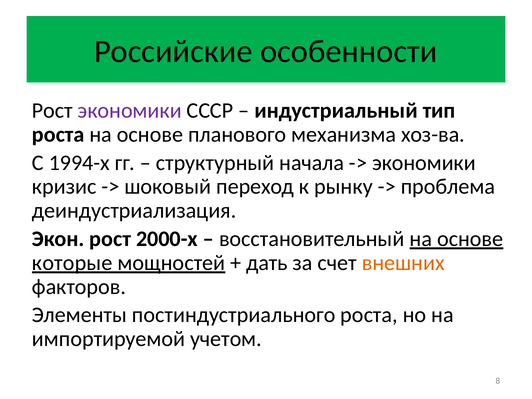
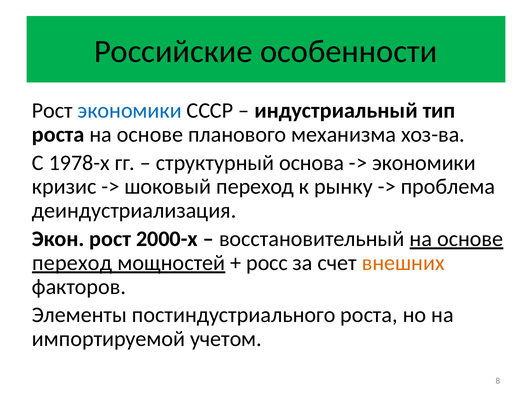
экономики colour: purple -> blue (130, 111)
1994-х: 1994-х -> 1978-х (79, 163)
начала: начала -> основа (312, 163)
которые: которые -> переход (72, 263)
дать: дать -> росс (267, 263)
